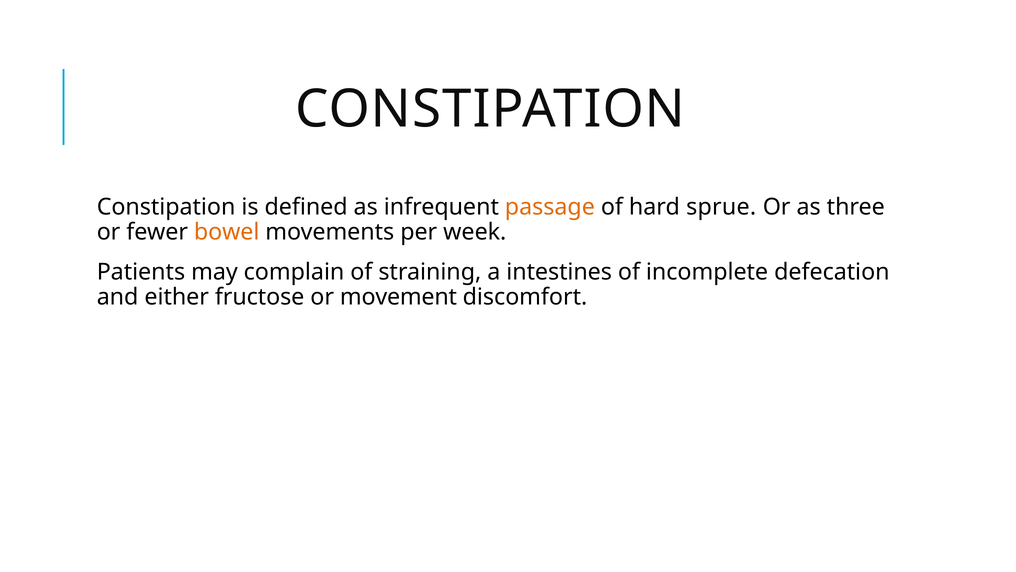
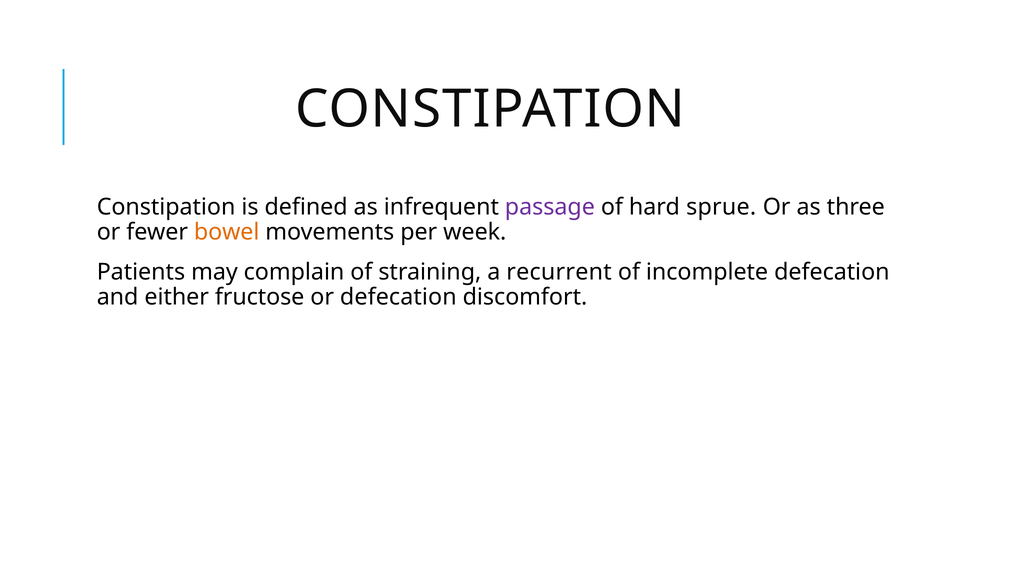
passage colour: orange -> purple (550, 207)
intestines: intestines -> recurrent (559, 272)
or movement: movement -> defecation (398, 297)
